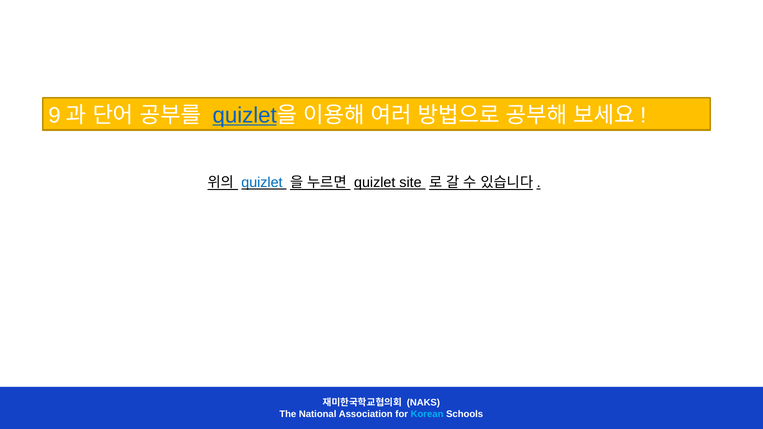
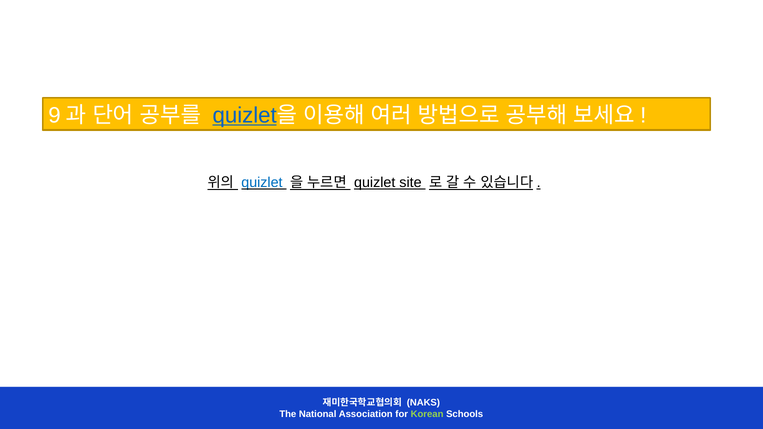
Korean colour: light blue -> light green (427, 414)
